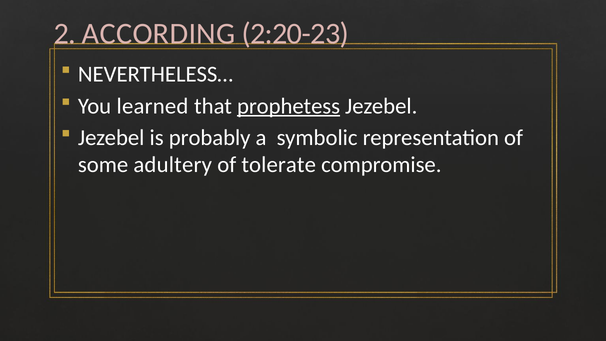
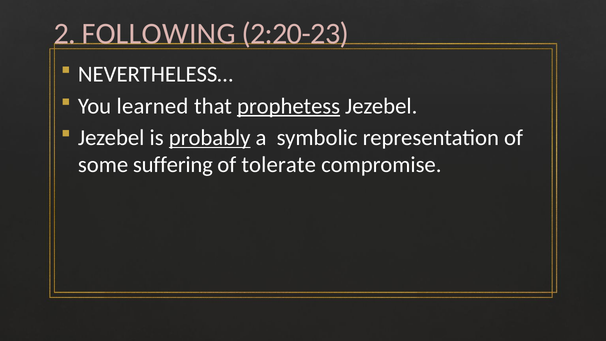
ACCORDING: ACCORDING -> FOLLOWING (159, 34)
probably underline: none -> present (210, 138)
adultery: adultery -> suffering (173, 165)
